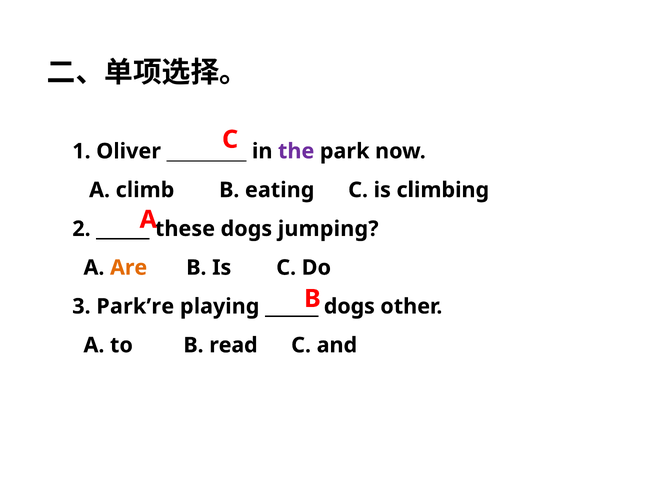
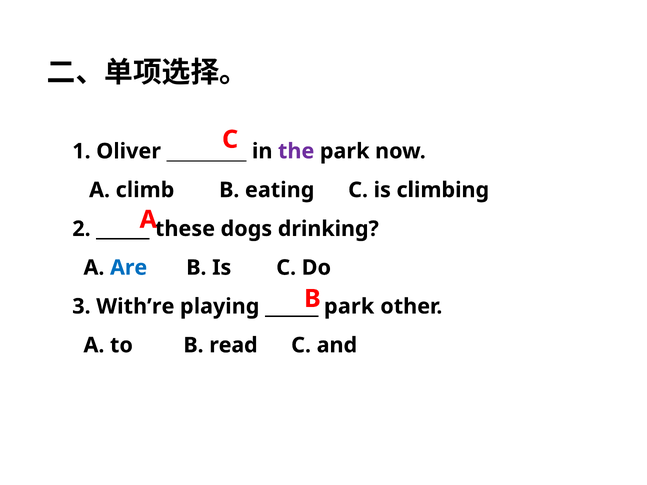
jumping: jumping -> drinking (328, 229)
Are colour: orange -> blue (129, 268)
Park’re: Park’re -> With’re (135, 307)
dogs: dogs -> park (349, 307)
